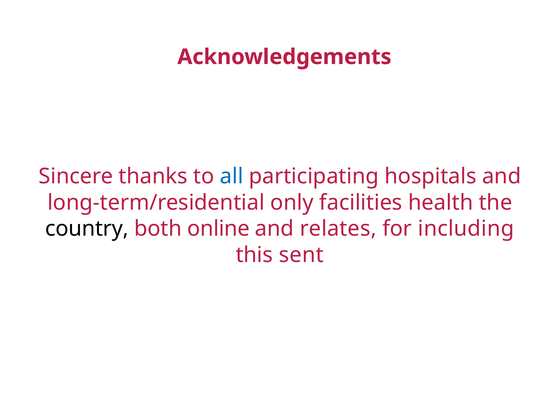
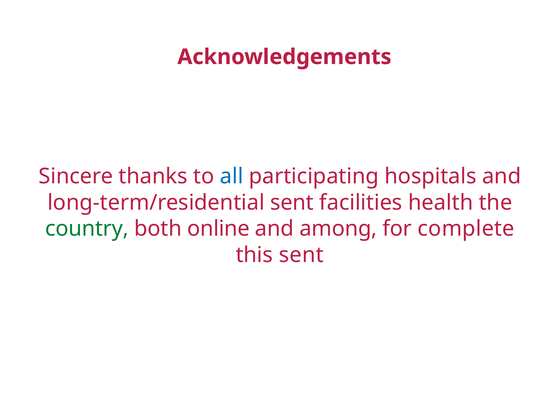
long-term/residential only: only -> sent (292, 203)
country colour: black -> green (87, 229)
relates: relates -> among (338, 229)
including: including -> complete (466, 229)
